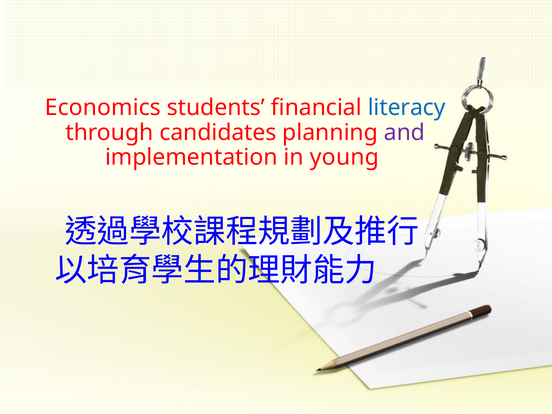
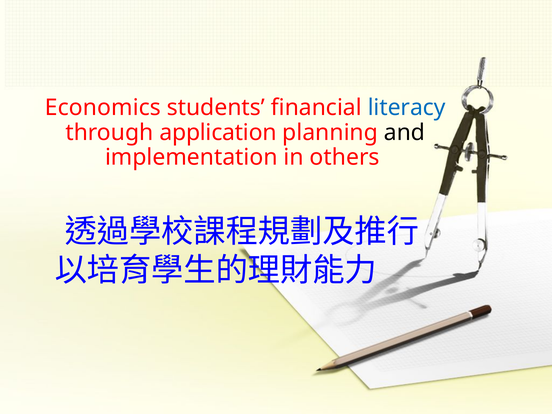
candidates: candidates -> application (218, 132)
and colour: purple -> black (405, 132)
young: young -> others (345, 157)
